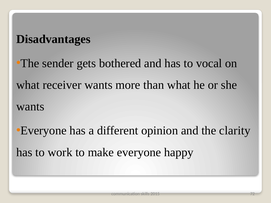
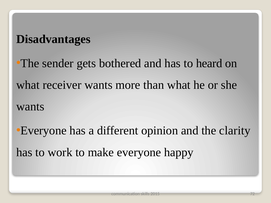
vocal: vocal -> heard (209, 63)
